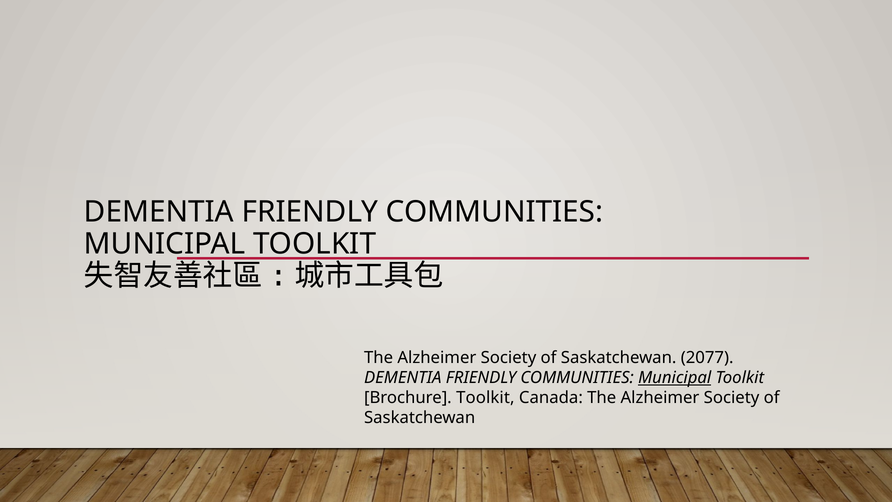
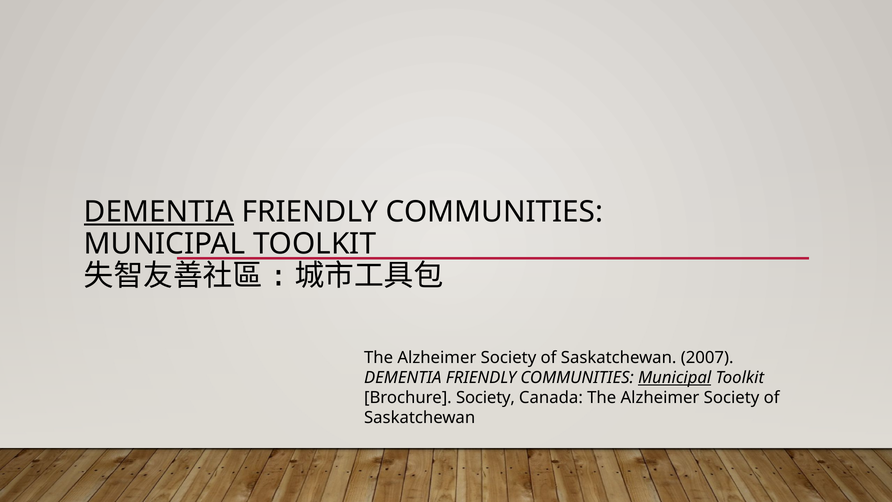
DEMENTIA underline: none -> present (159, 212)
2077: 2077 -> 2007 (707, 357)
Brochure Toolkit: Toolkit -> Society (485, 398)
